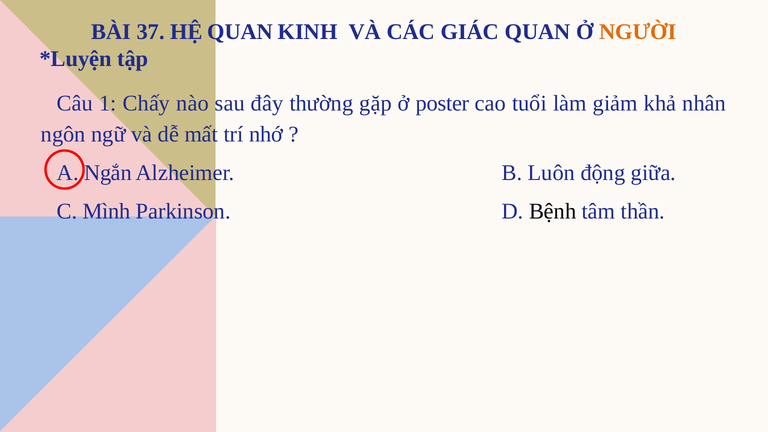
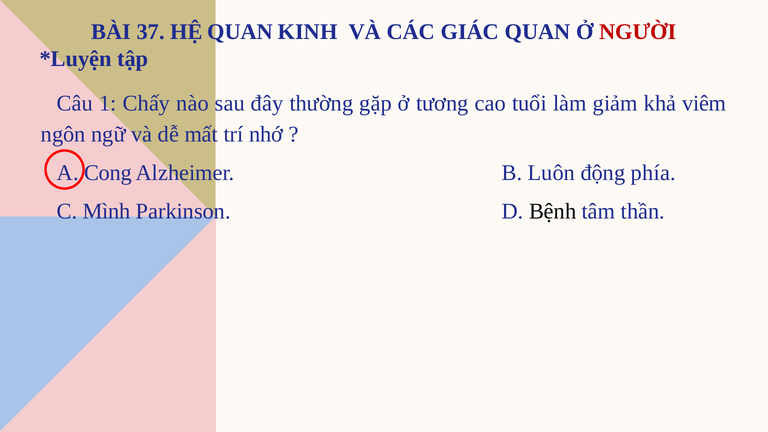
NGƯỜI colour: orange -> red (638, 32)
poster: poster -> tương (442, 103)
nhân: nhân -> viêm (704, 103)
Ngắn: Ngắn -> Cong (108, 173)
giữa: giữa -> phía (653, 173)
